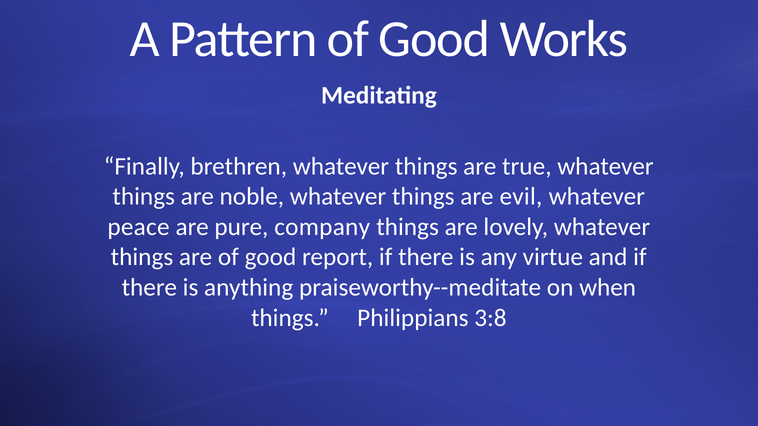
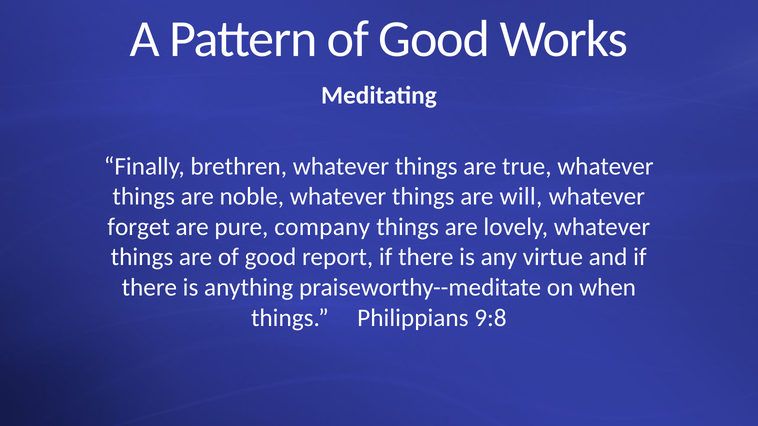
evil: evil -> will (521, 197)
peace: peace -> forget (139, 227)
3:8: 3:8 -> 9:8 (490, 318)
